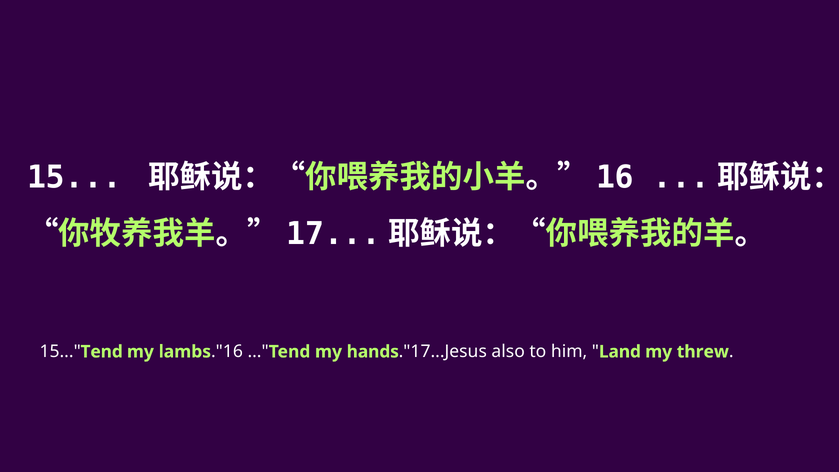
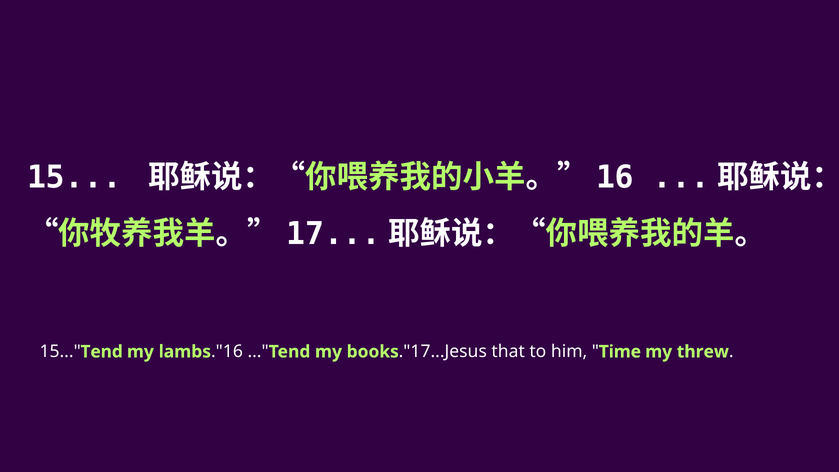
hands: hands -> books (373, 352)
also: also -> that (508, 352)
Land: Land -> Time (620, 352)
